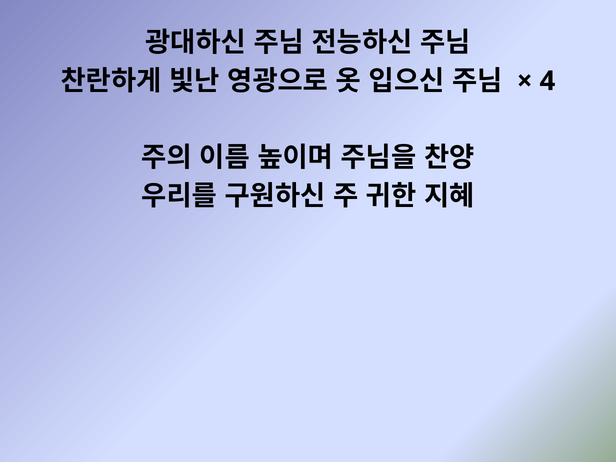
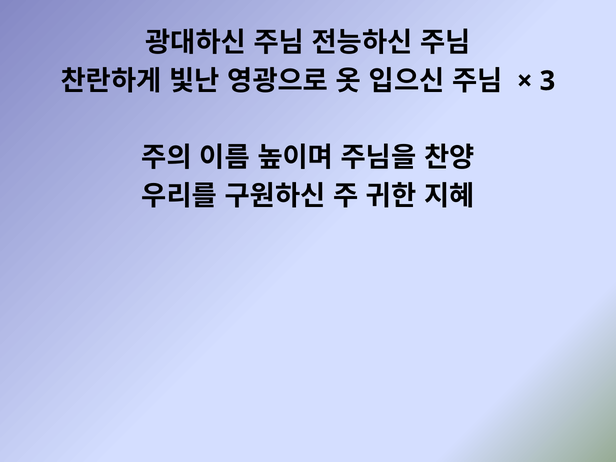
4: 4 -> 3 (547, 81)
